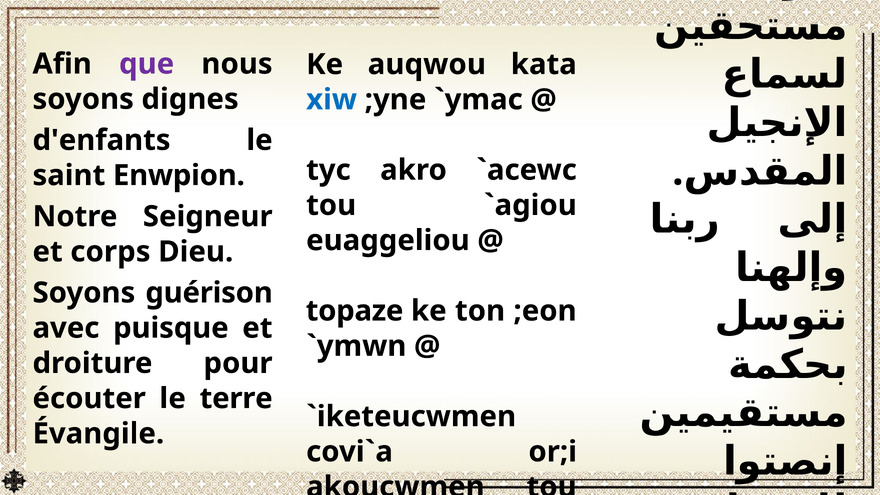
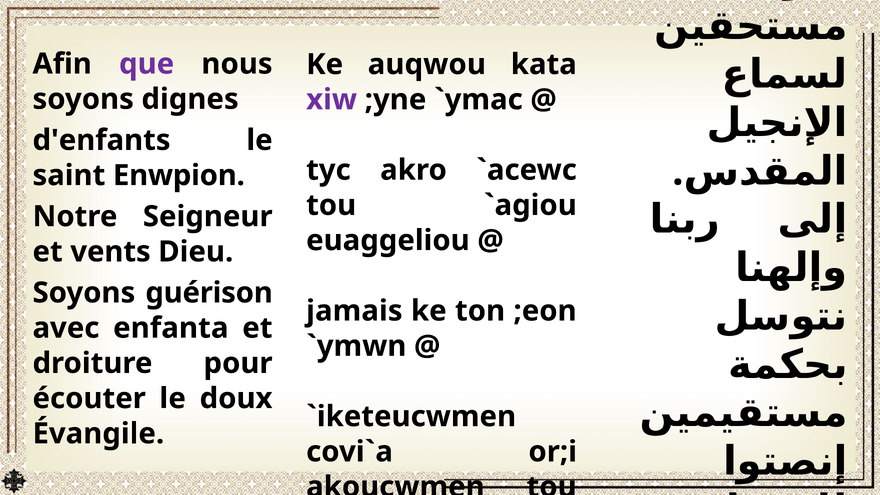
xiw colour: blue -> purple (332, 100)
corps: corps -> vents (111, 252)
topaze: topaze -> jamais (354, 311)
puisque: puisque -> enfanta (171, 328)
terre: terre -> doux (236, 398)
